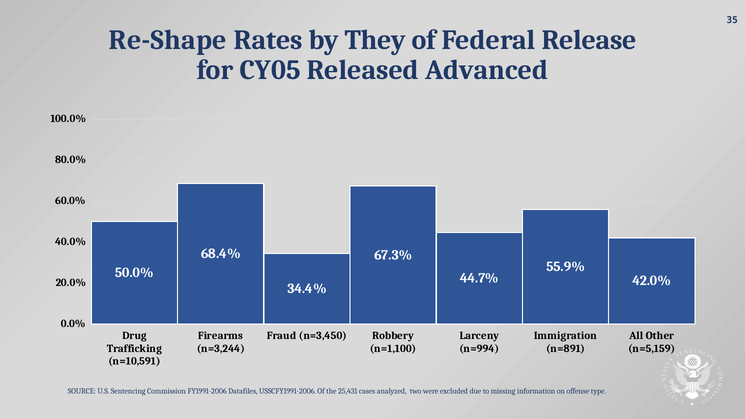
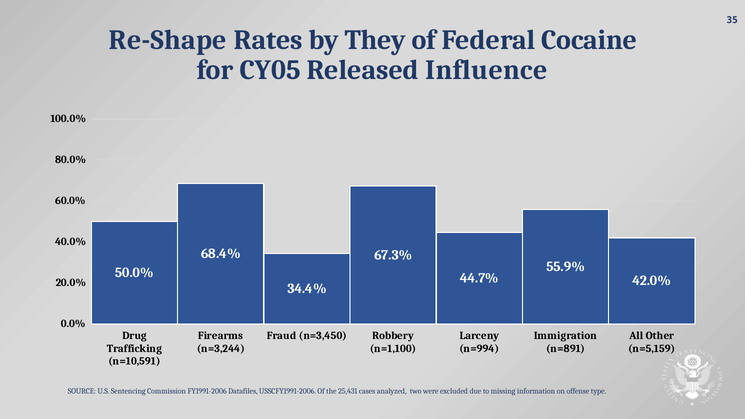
Release: Release -> Cocaine (589, 40)
Advanced: Advanced -> Influence (487, 70)
